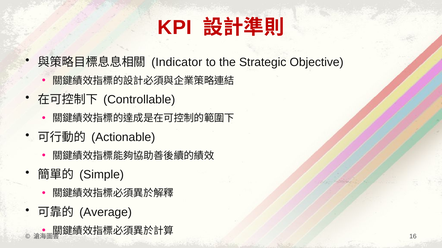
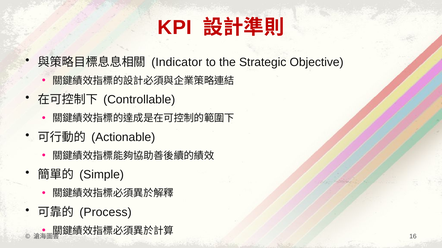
Average: Average -> Process (106, 213)
